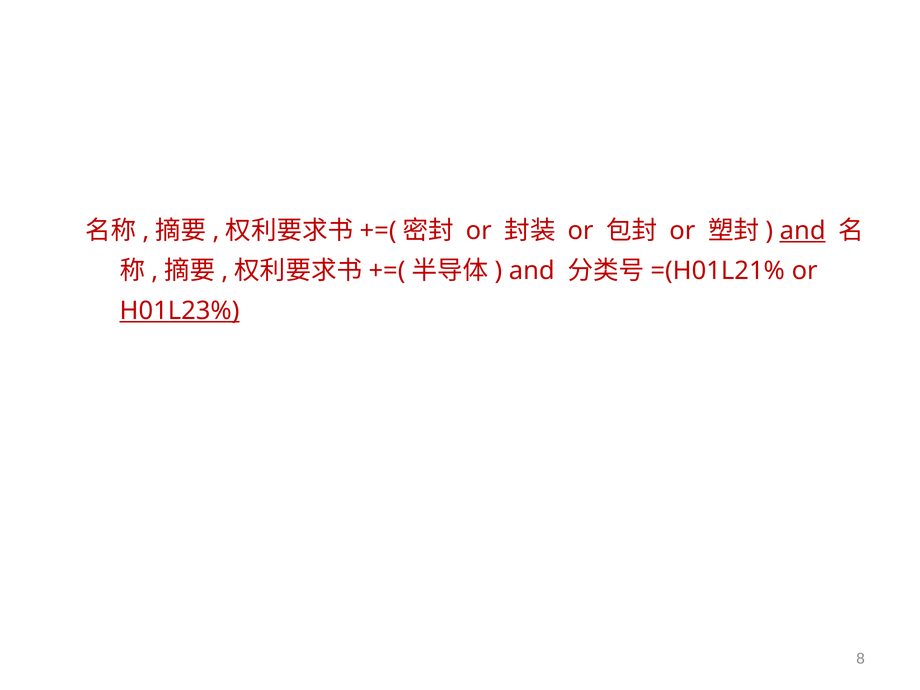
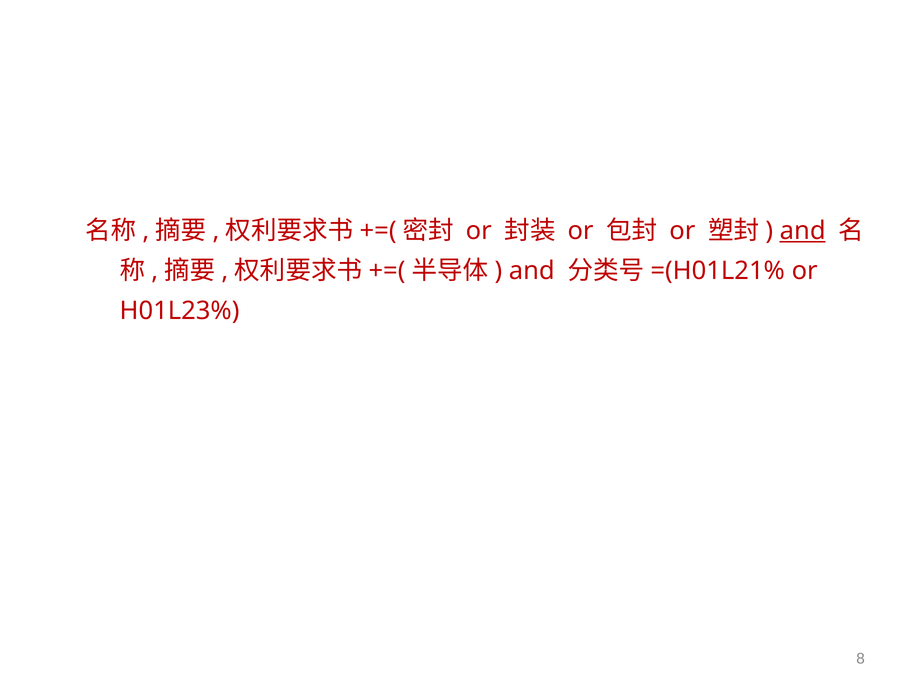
H01L23% underline: present -> none (179, 311)
